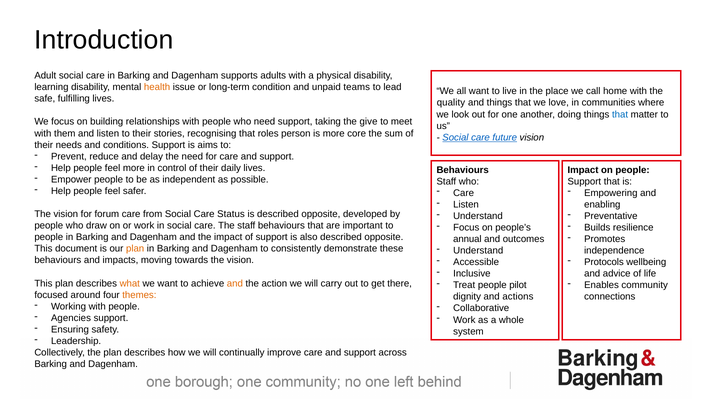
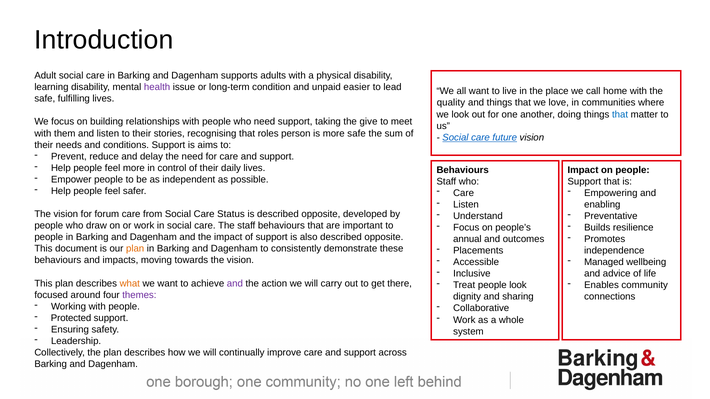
health colour: orange -> purple (157, 87)
teams: teams -> easier (357, 87)
more core: core -> safe (357, 133)
Understand: Understand -> Placements (478, 251)
Protocols: Protocols -> Managed (604, 262)
and colour: orange -> purple (235, 284)
people pilot: pilot -> look (518, 286)
themes colour: orange -> purple (139, 295)
actions: actions -> sharing (518, 297)
Agencies: Agencies -> Protected (71, 318)
